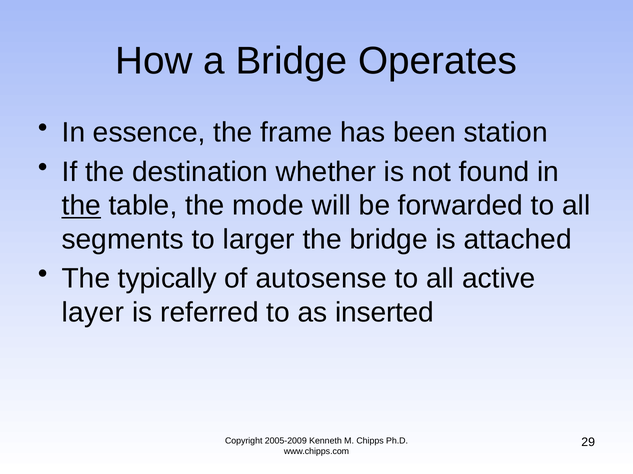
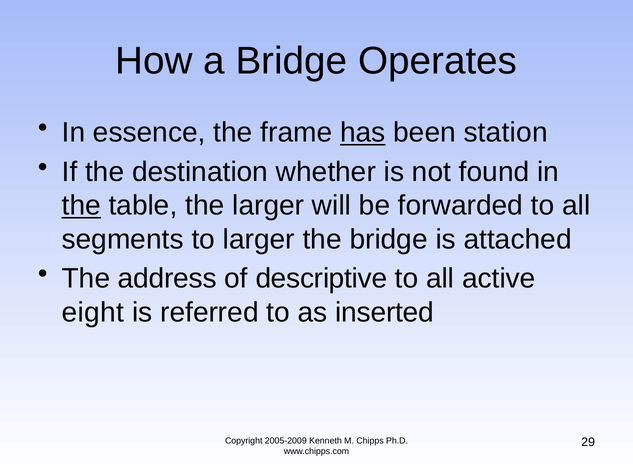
has underline: none -> present (363, 133)
the mode: mode -> larger (268, 206)
typically: typically -> address (167, 279)
autosense: autosense -> descriptive (321, 279)
layer: layer -> eight (93, 313)
